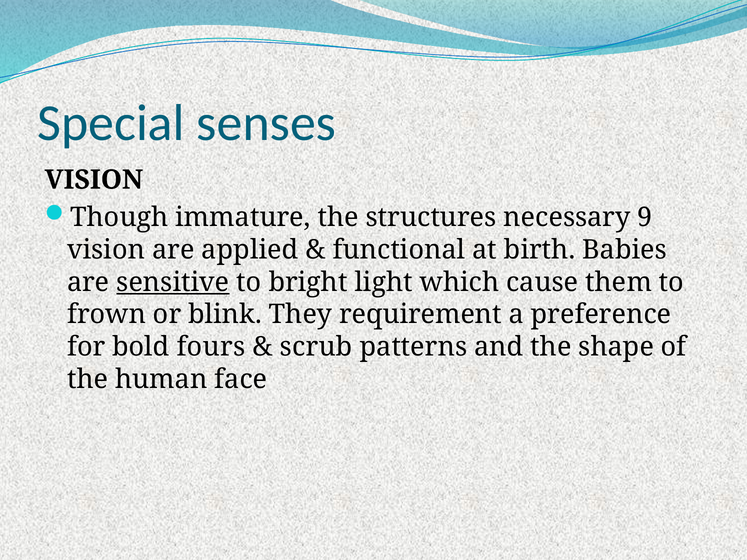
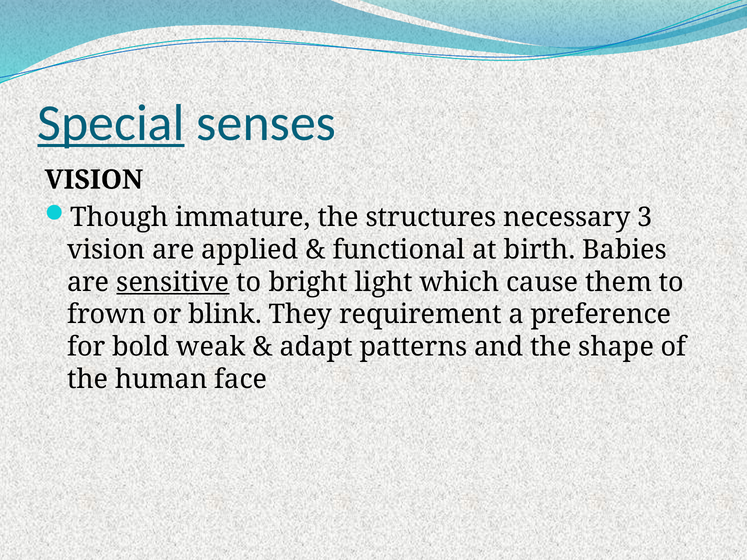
Special underline: none -> present (111, 123)
9: 9 -> 3 (645, 218)
fours: fours -> weak (211, 347)
scrub: scrub -> adapt (316, 347)
